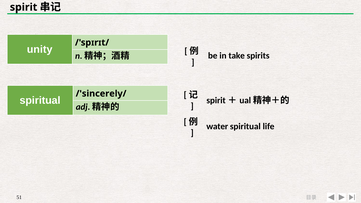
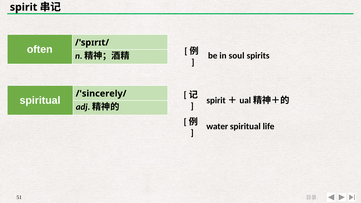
unity: unity -> often (40, 49)
take: take -> soul (237, 56)
